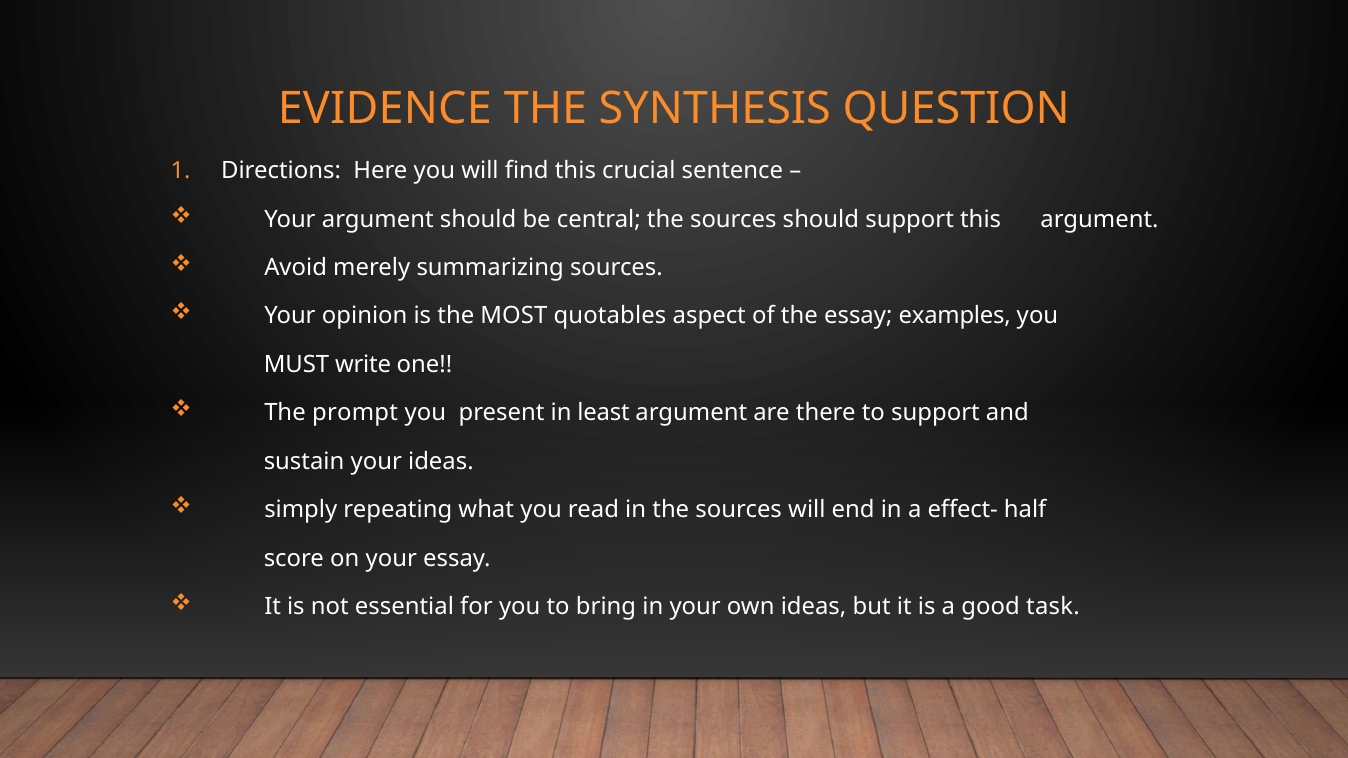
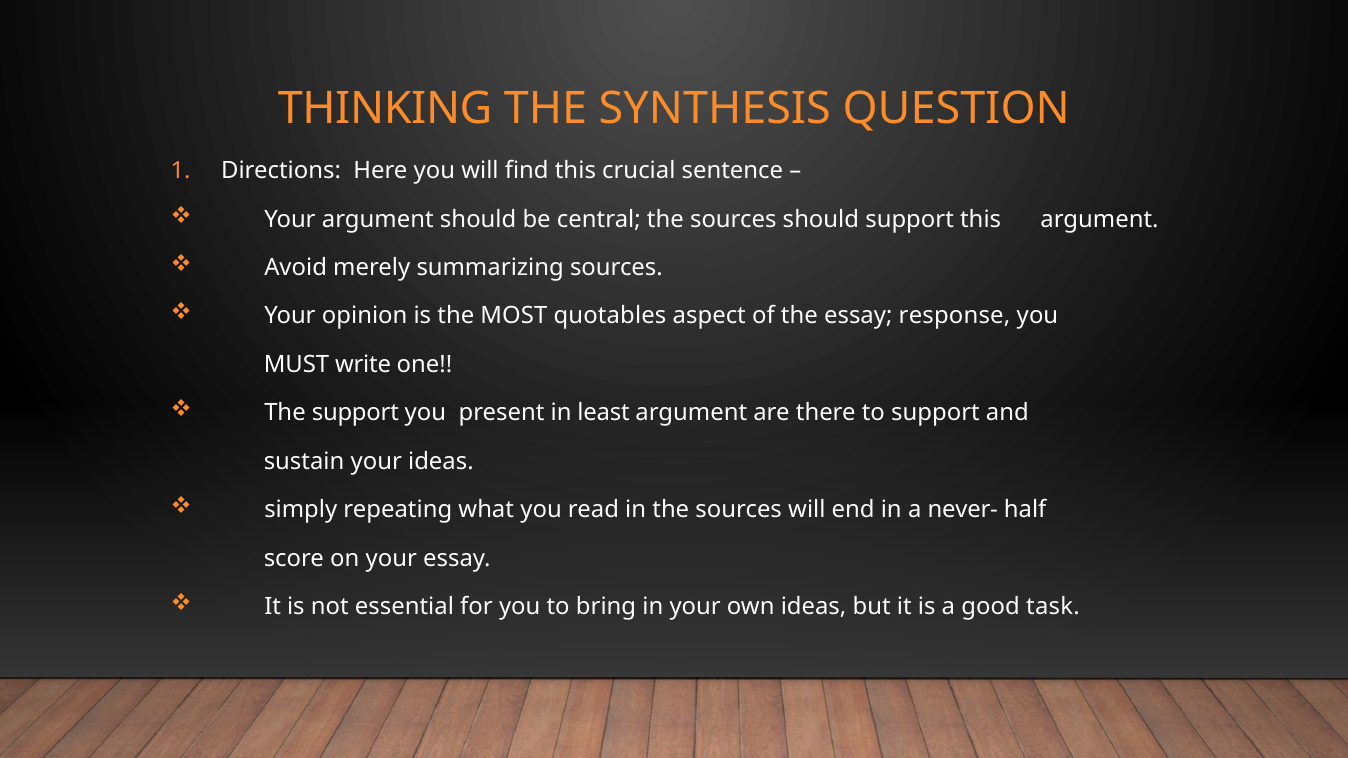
EVIDENCE: EVIDENCE -> THINKING (385, 109)
examples: examples -> response (954, 316)
The prompt: prompt -> support (355, 413)
effect-: effect- -> never- (963, 510)
